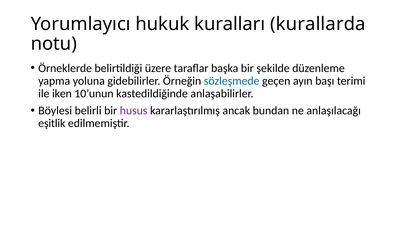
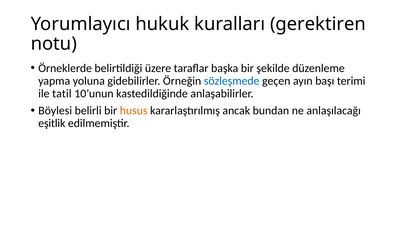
kurallarda: kurallarda -> gerektiren (318, 24)
iken: iken -> tatil (62, 94)
husus colour: purple -> orange (134, 110)
